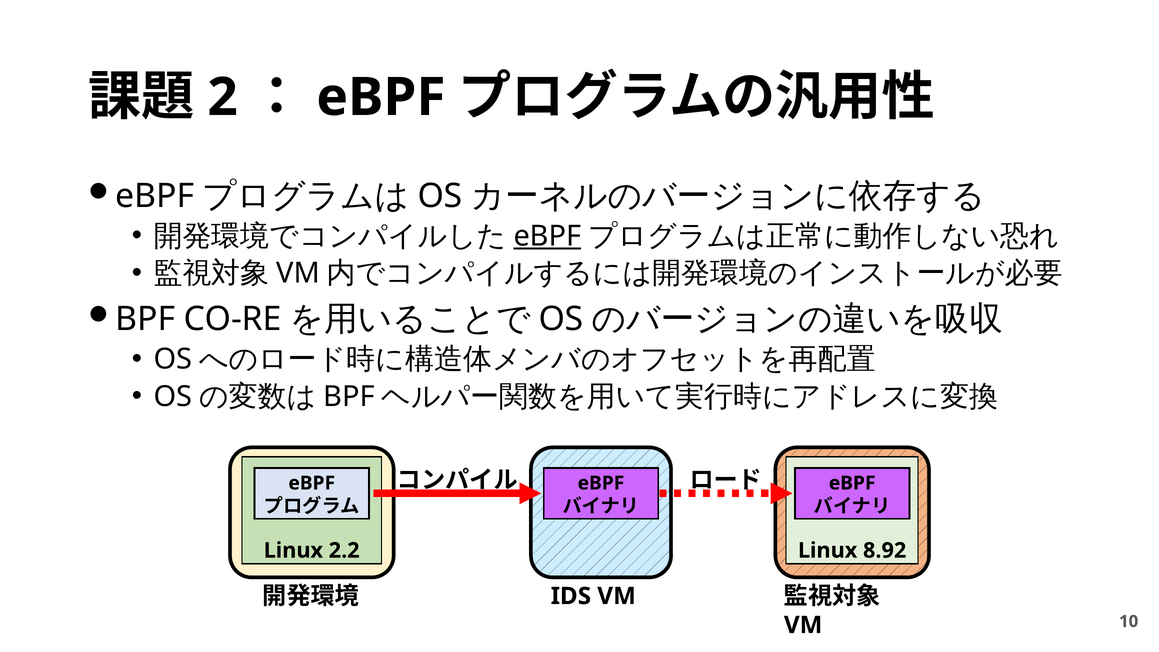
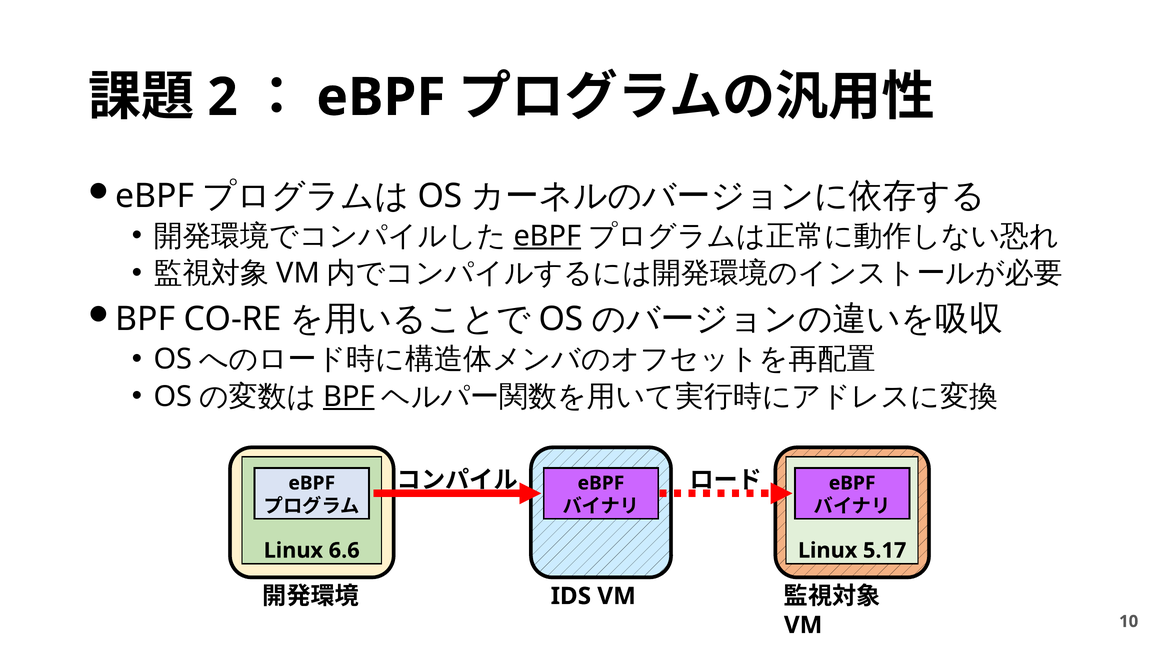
BPF underline: none -> present (349, 396)
2.2: 2.2 -> 6.6 (344, 550)
8.92: 8.92 -> 5.17 (885, 550)
